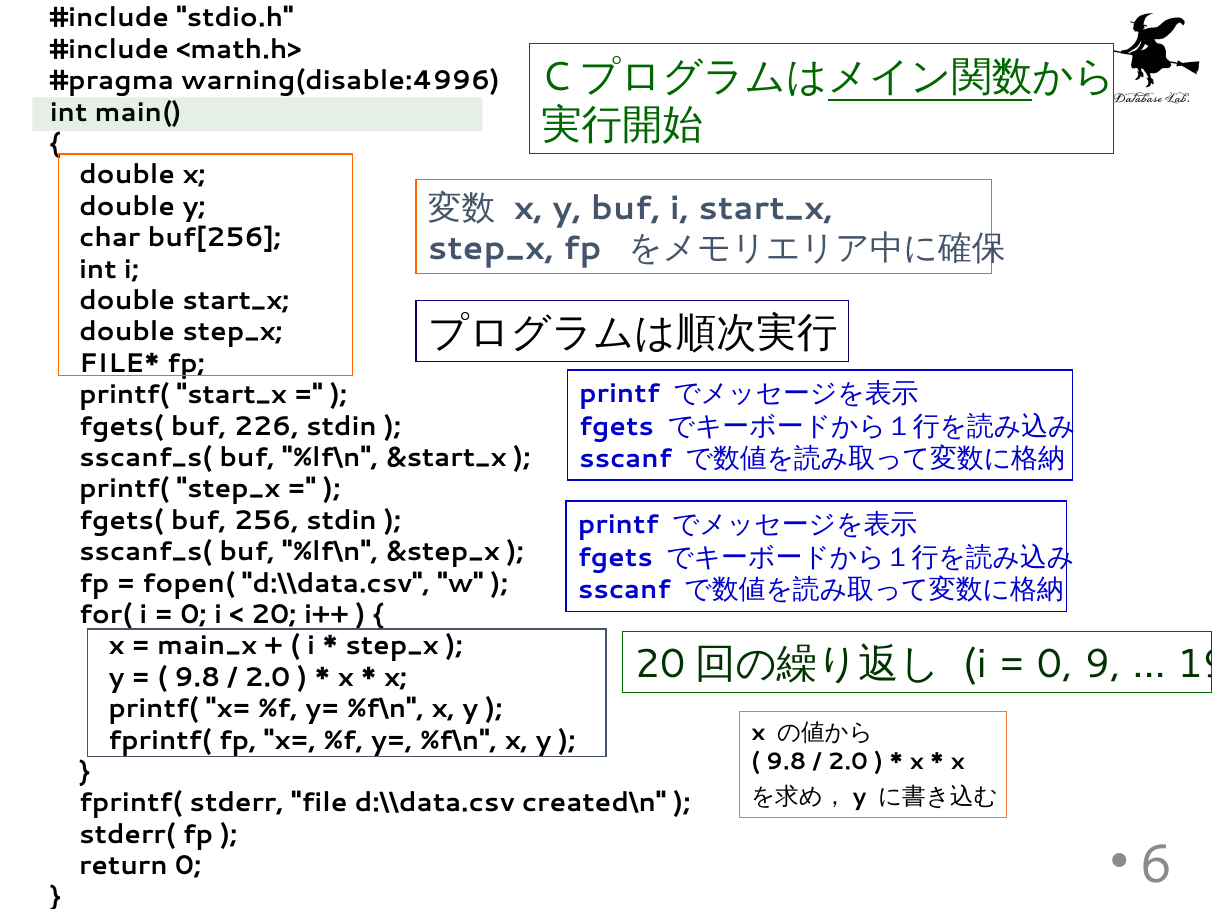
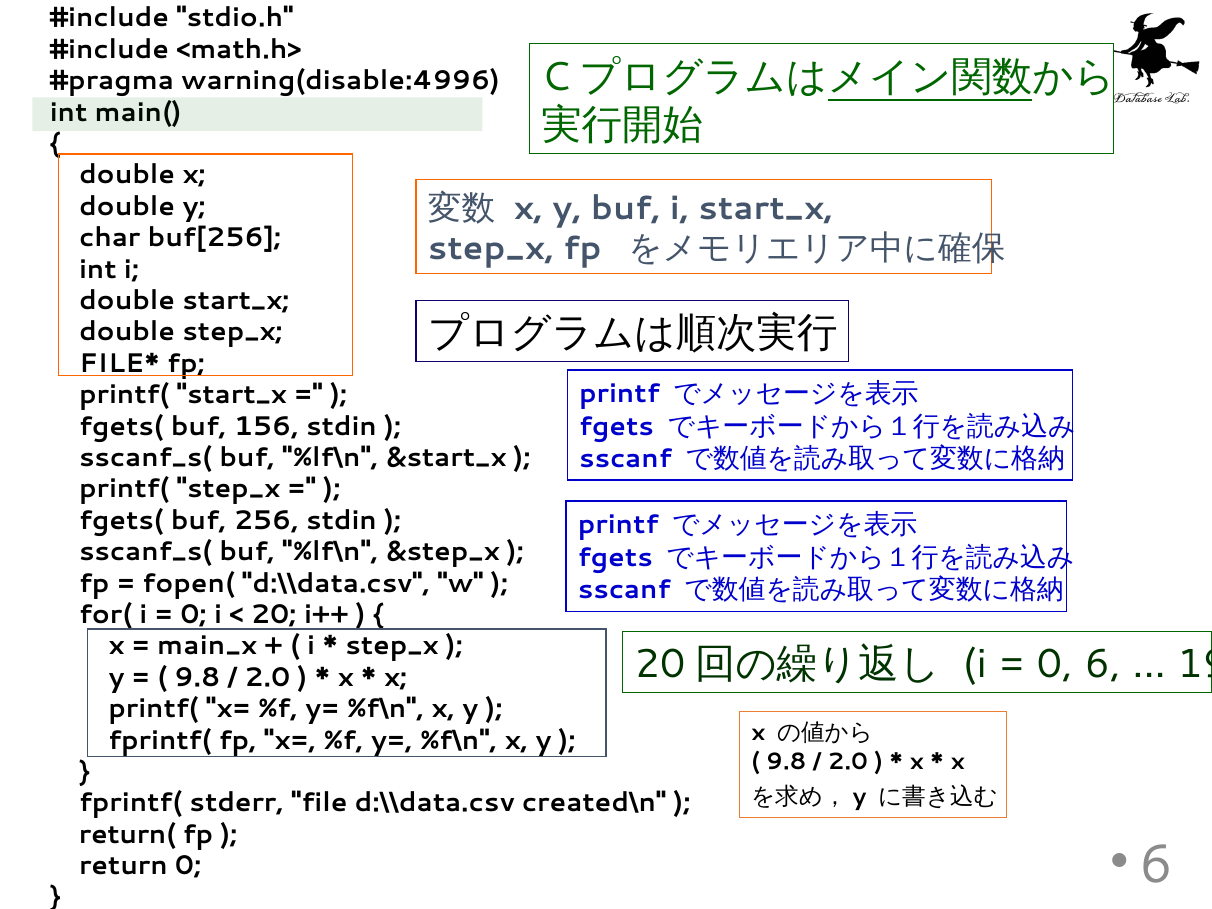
226: 226 -> 156 (266, 426)
9: 9 -> 6 (1103, 665)
stderr(: stderr( -> return( (127, 834)
